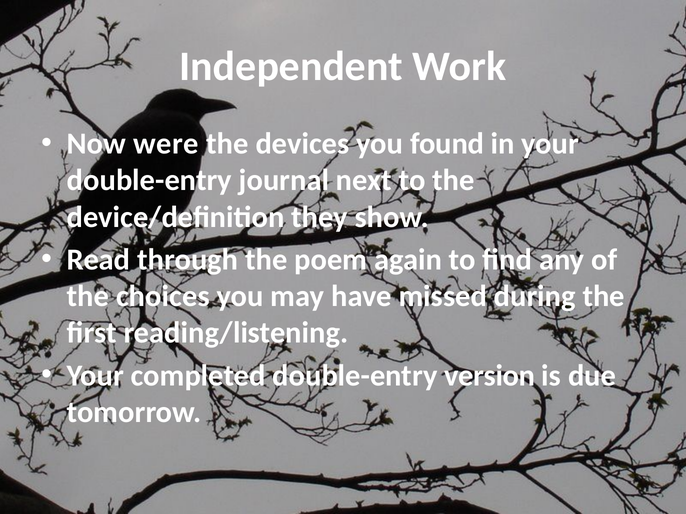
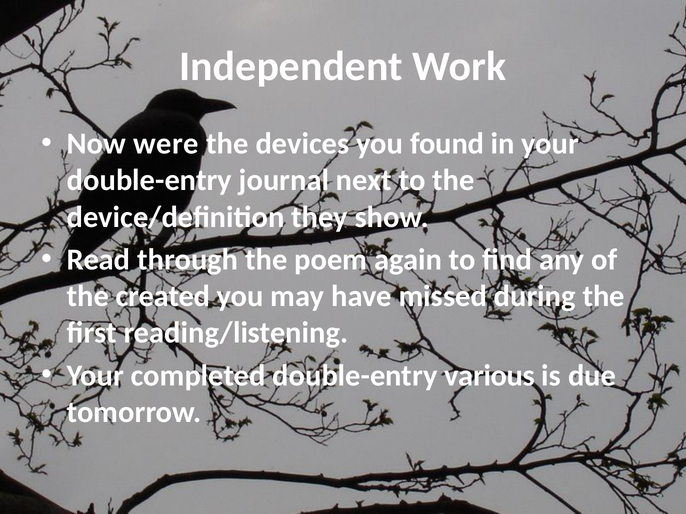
choices: choices -> created (163, 297)
version: version -> various (490, 376)
